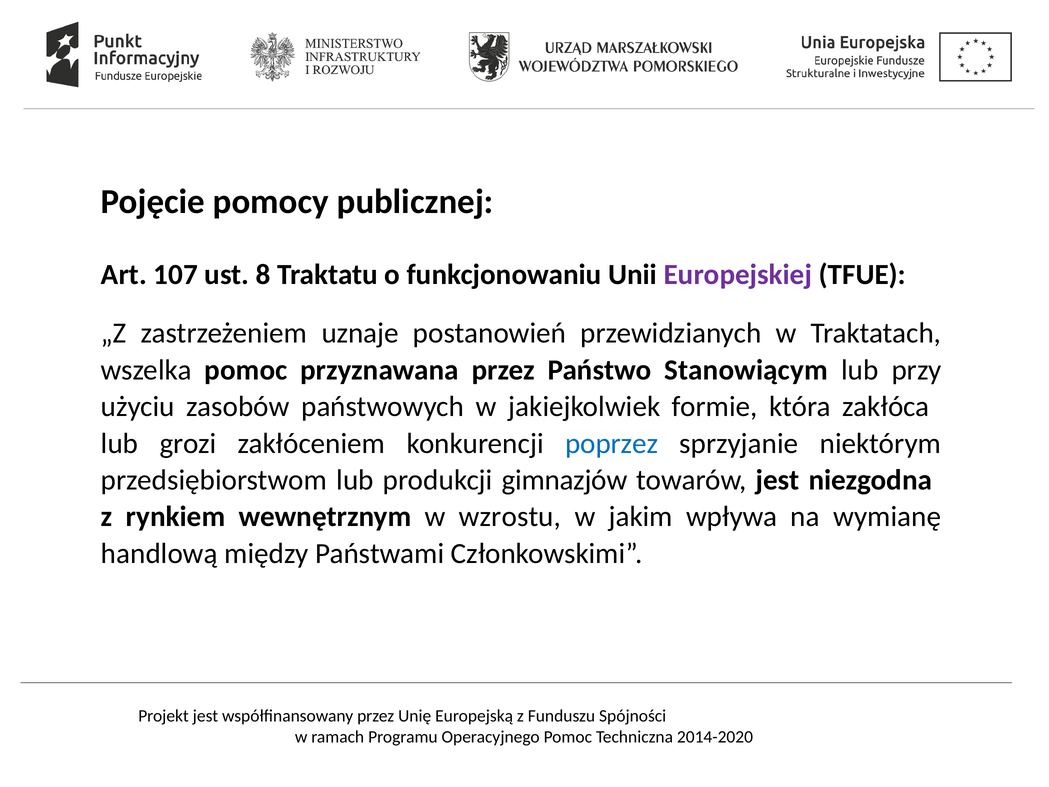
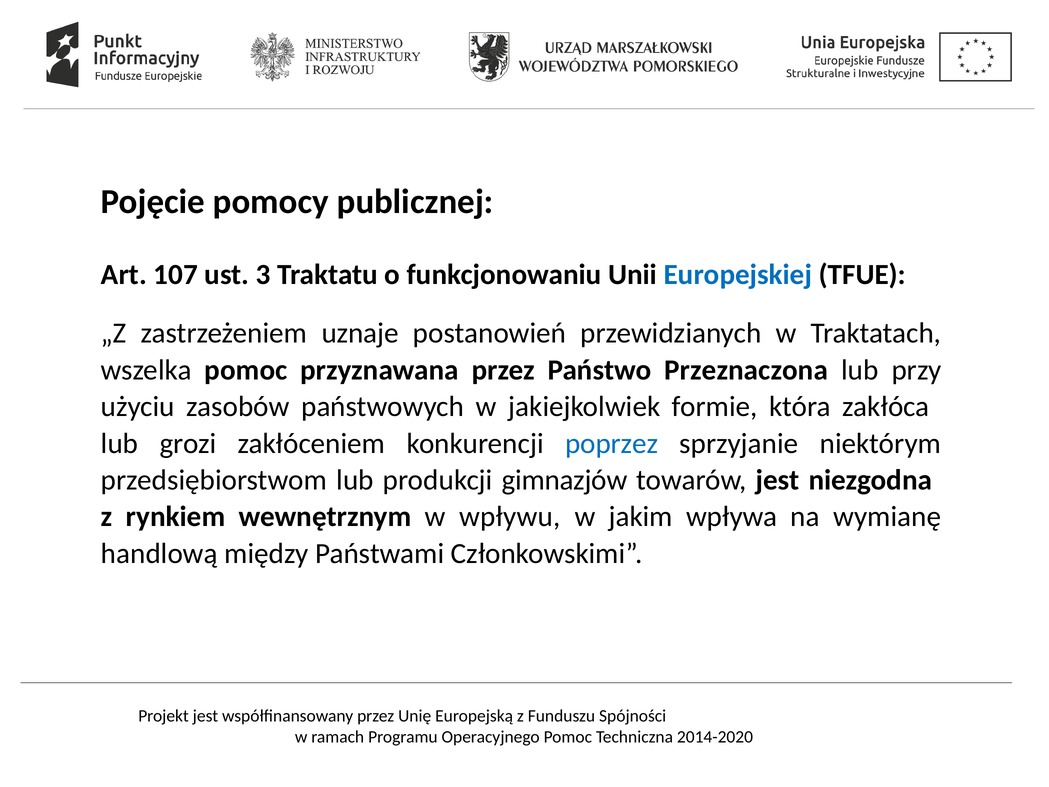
8: 8 -> 3 (263, 274)
Europejskiej colour: purple -> blue (738, 274)
Stanowiącym: Stanowiącym -> Przeznaczona (746, 370)
wzrostu: wzrostu -> wpływu (510, 517)
